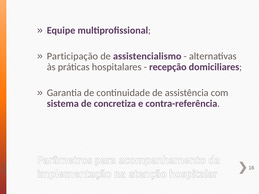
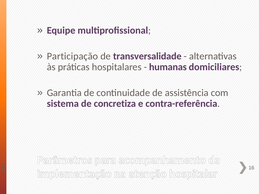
assistencialismo: assistencialismo -> transversalidade (147, 56)
recepção: recepção -> humanas (168, 67)
